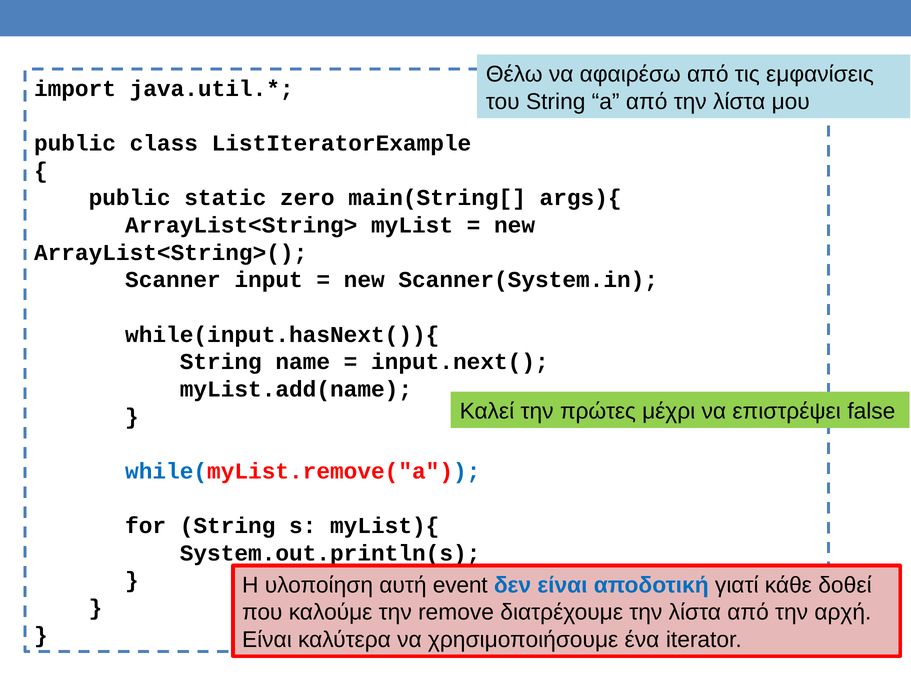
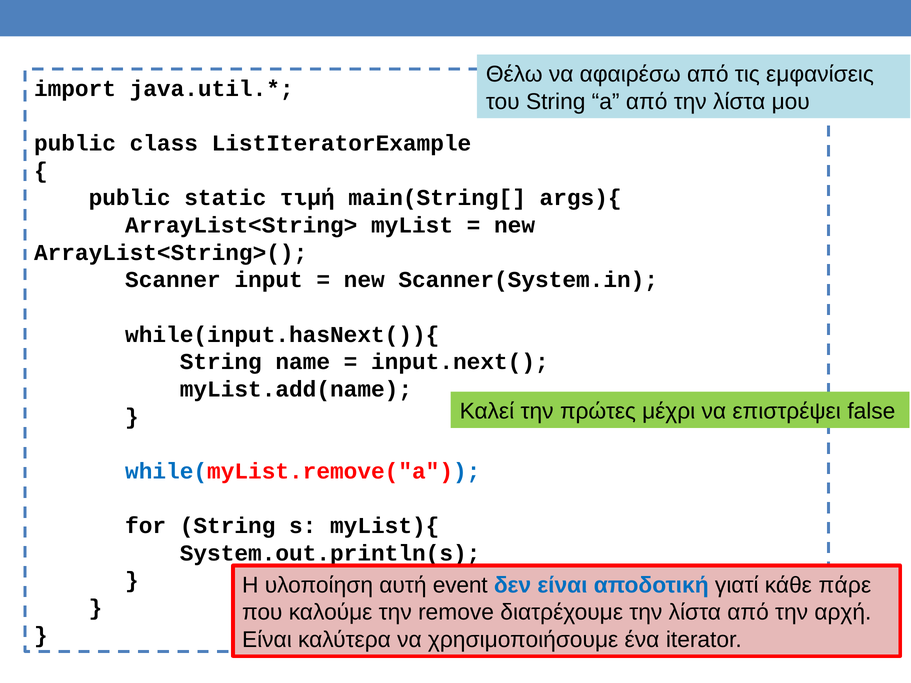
zero: zero -> τιμή (307, 198)
δοθεί: δοθεί -> πάρε (845, 585)
